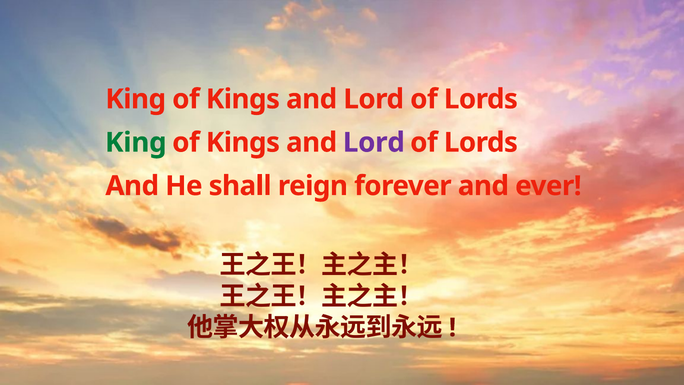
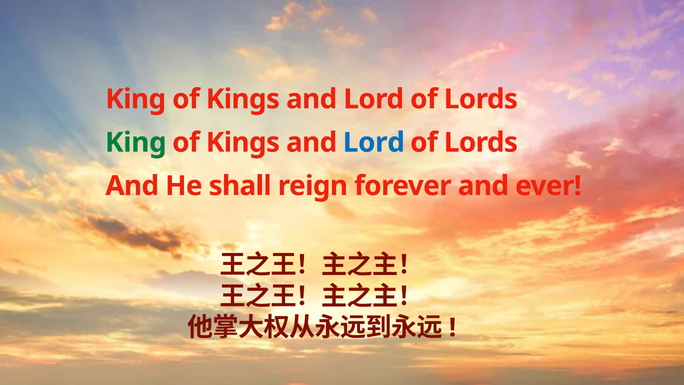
Lord colour: purple -> blue (374, 142)
